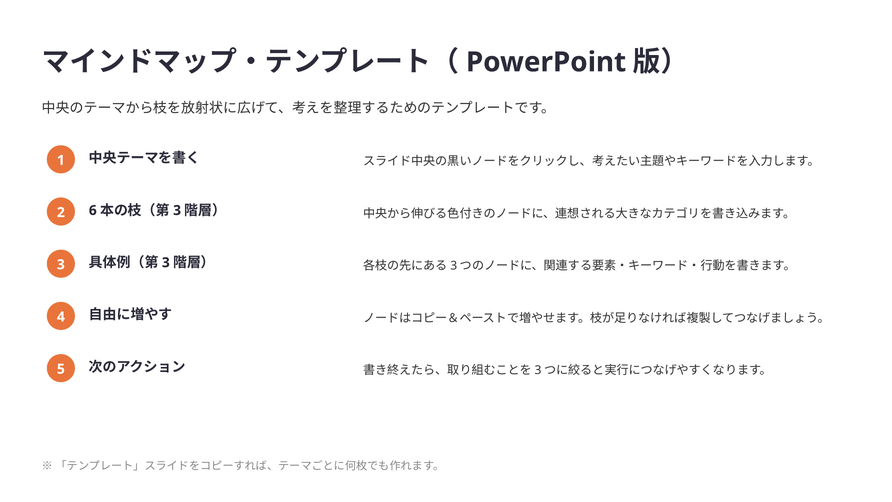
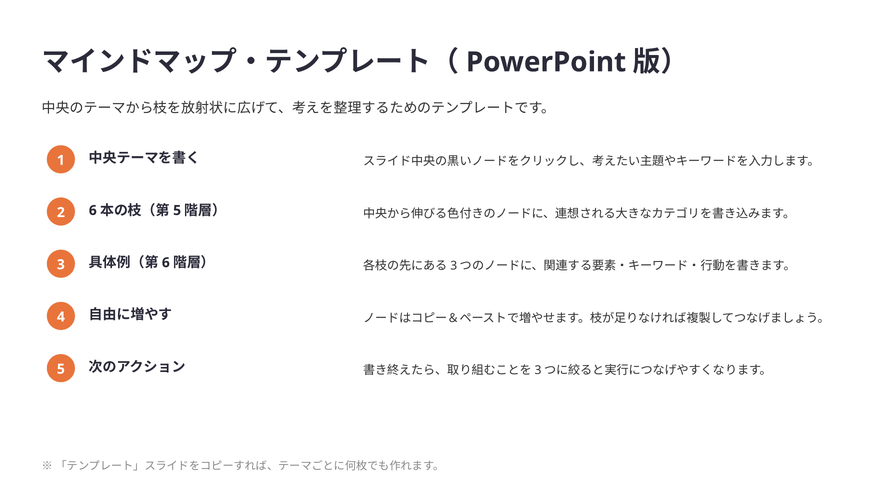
3: 3 -> 5 (177, 210)
3: 3 -> 6 (166, 263)
